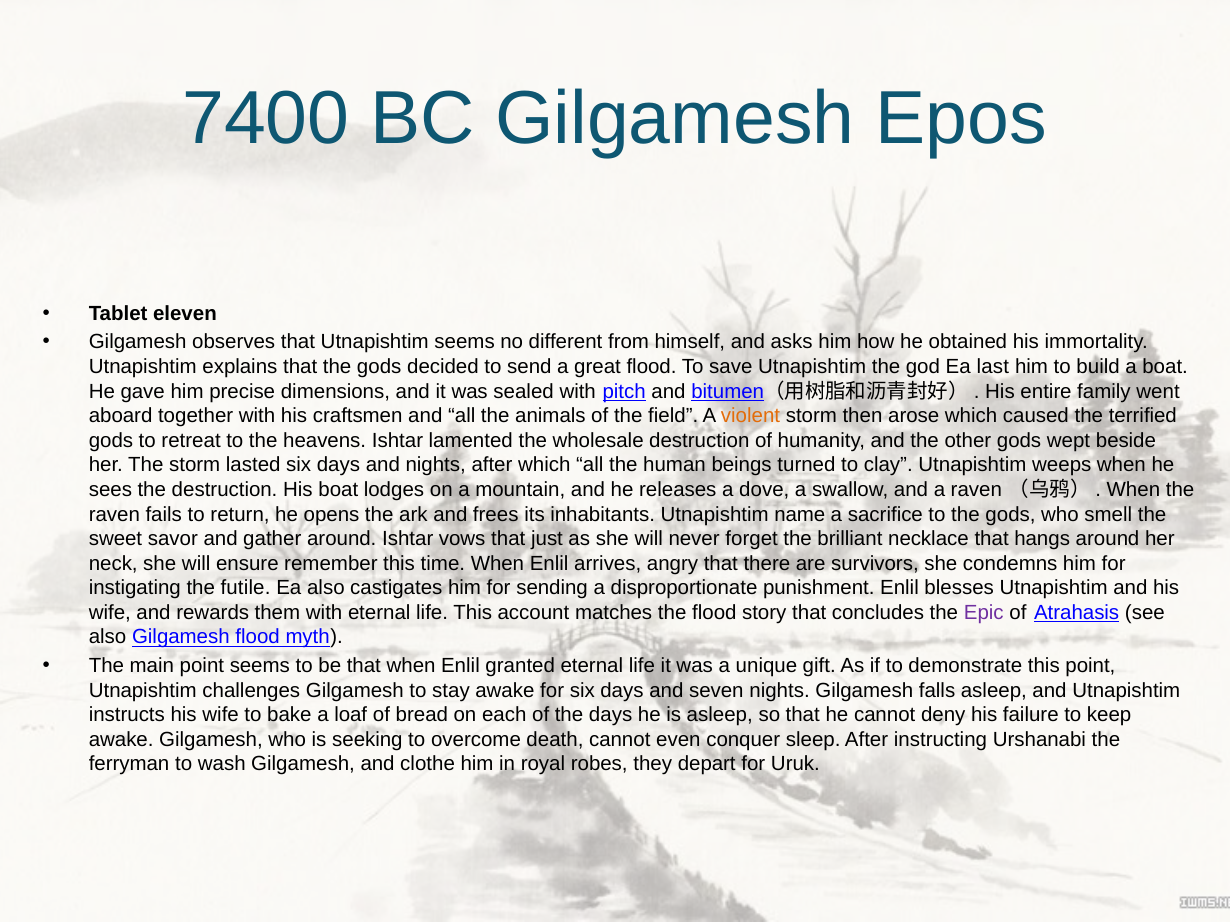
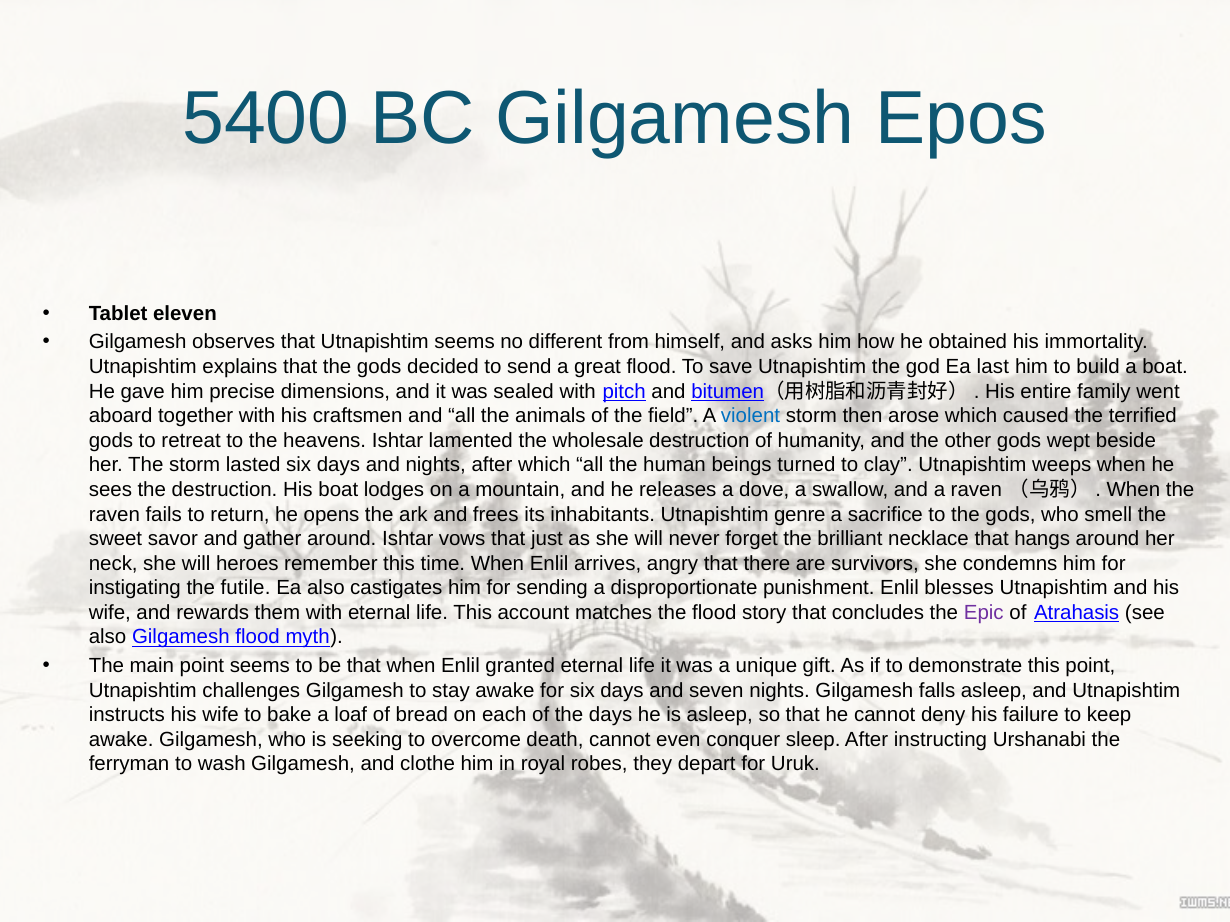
7400: 7400 -> 5400 (266, 119)
violent colour: orange -> blue (751, 416)
name: name -> genre (800, 515)
ensure: ensure -> heroes (247, 564)
